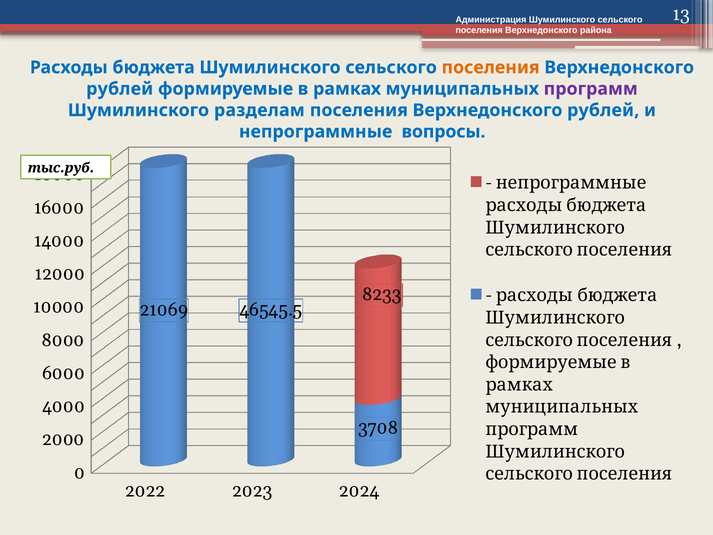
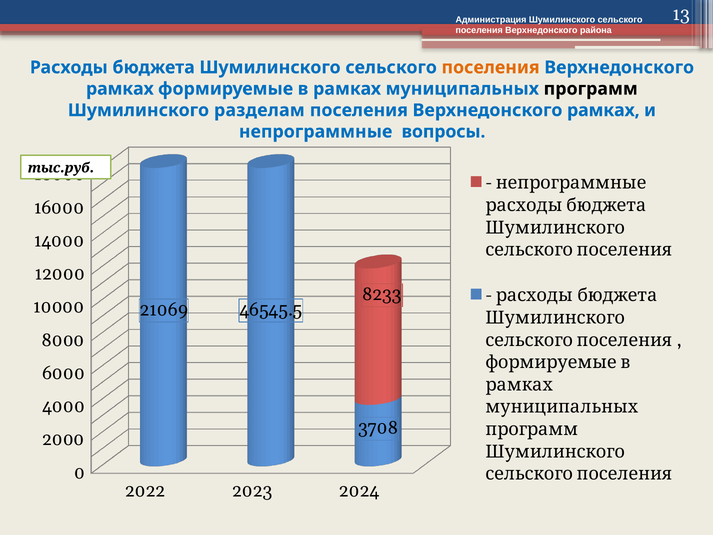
рублей: рублей -> рамках (120, 89)
программ colour: purple -> black (591, 89)
рублей: рублей -> рамках (603, 110)
